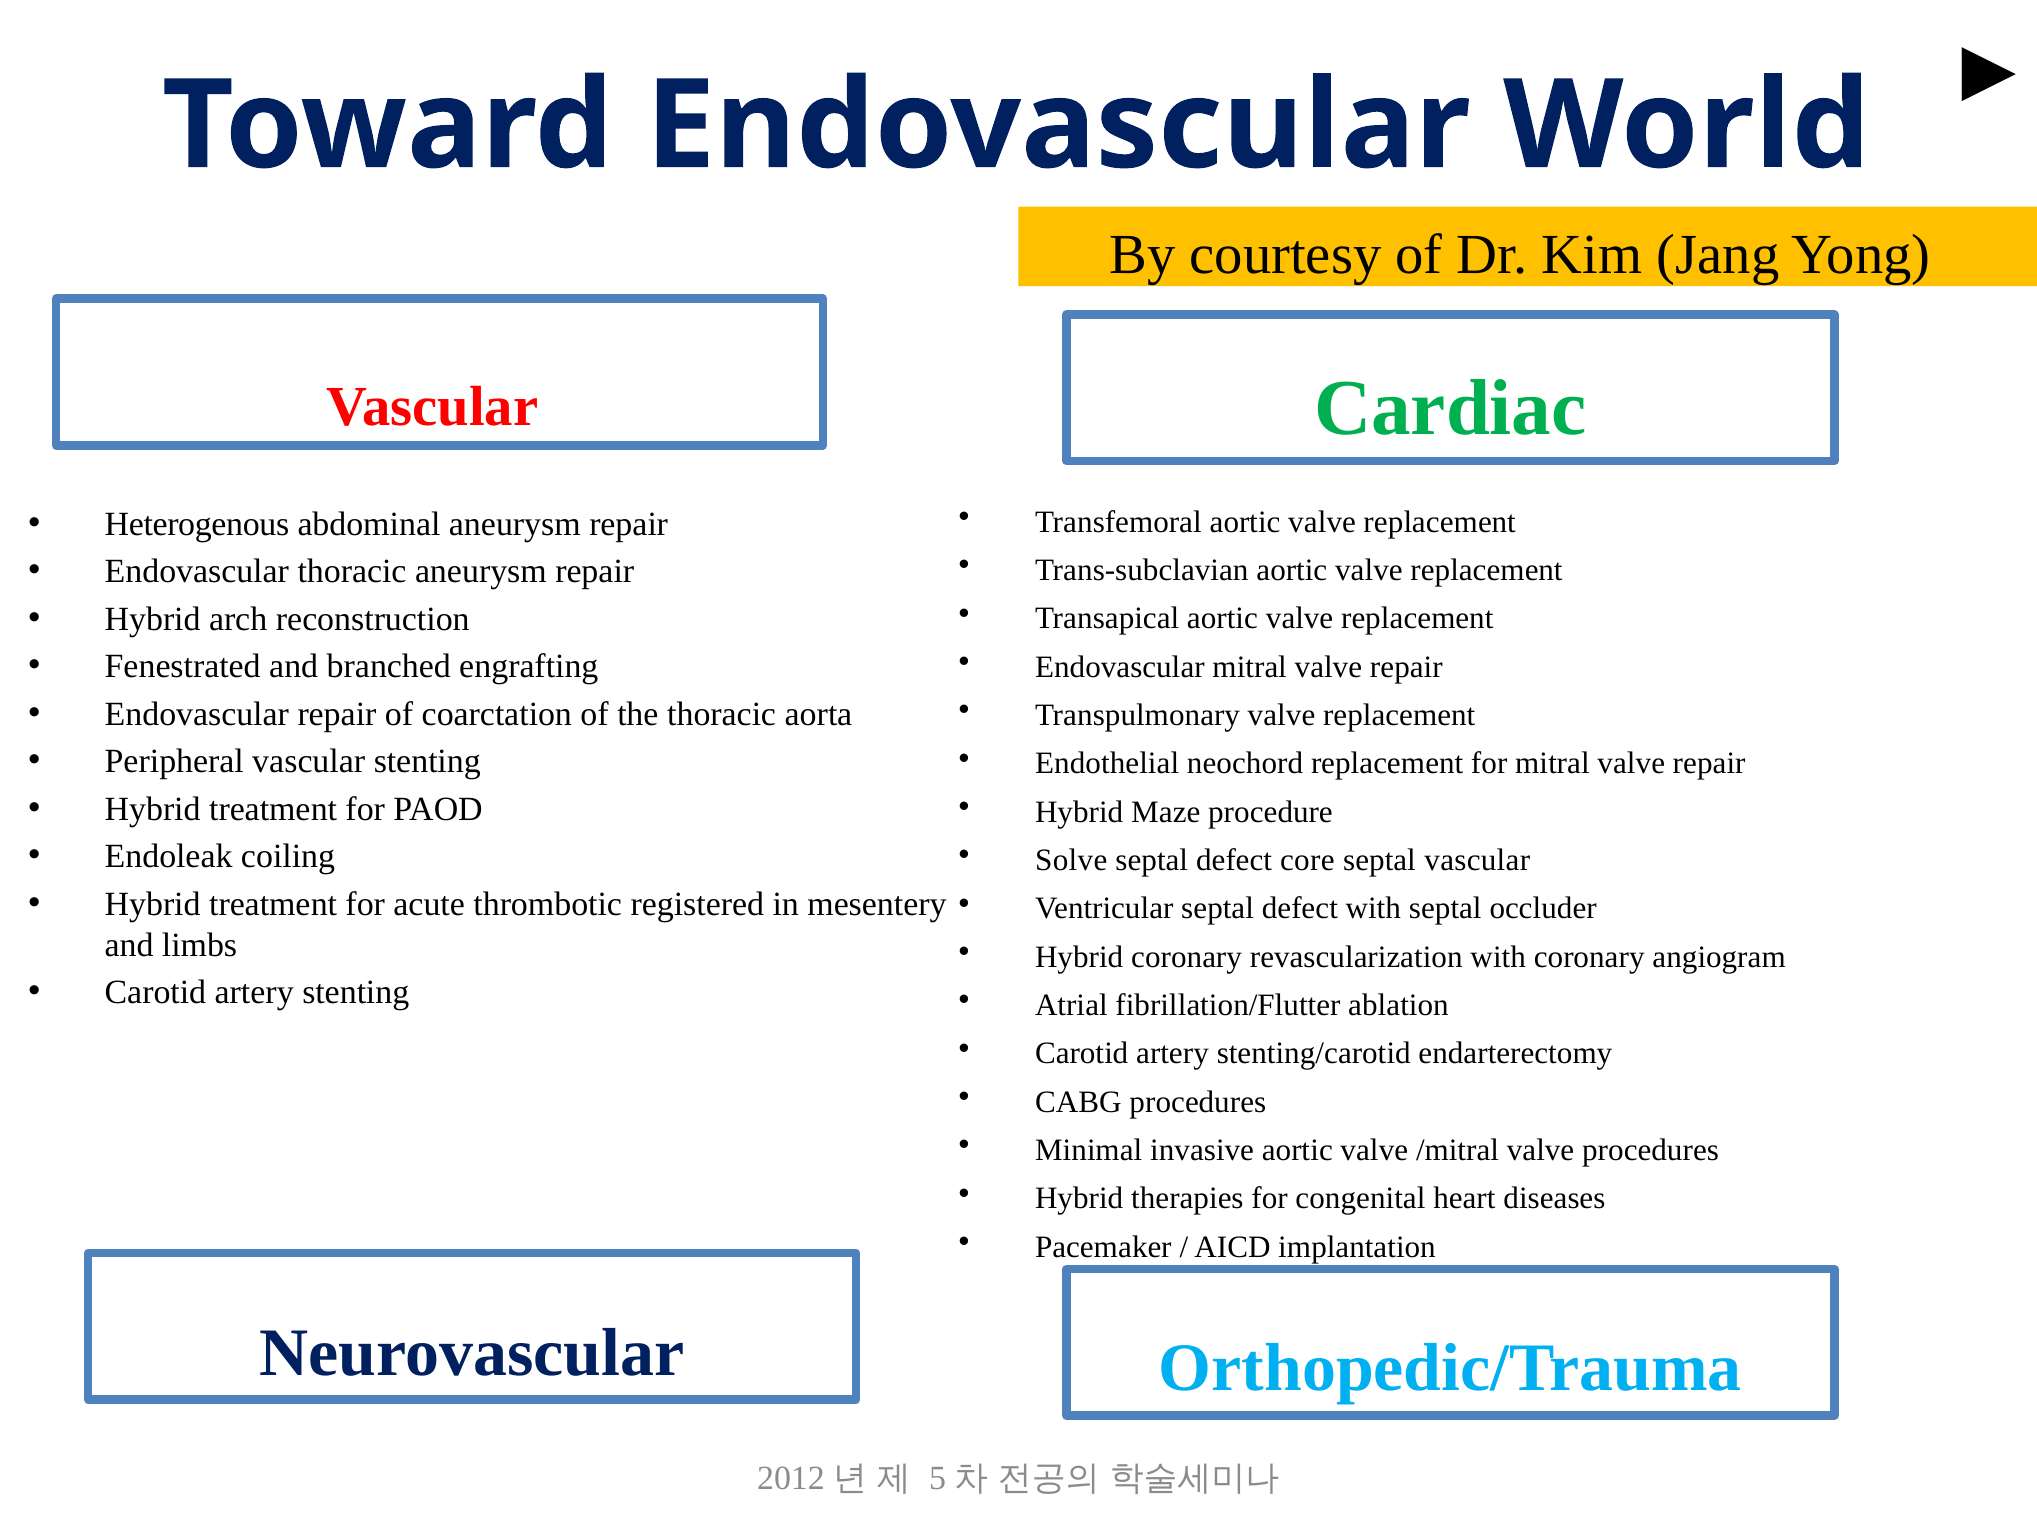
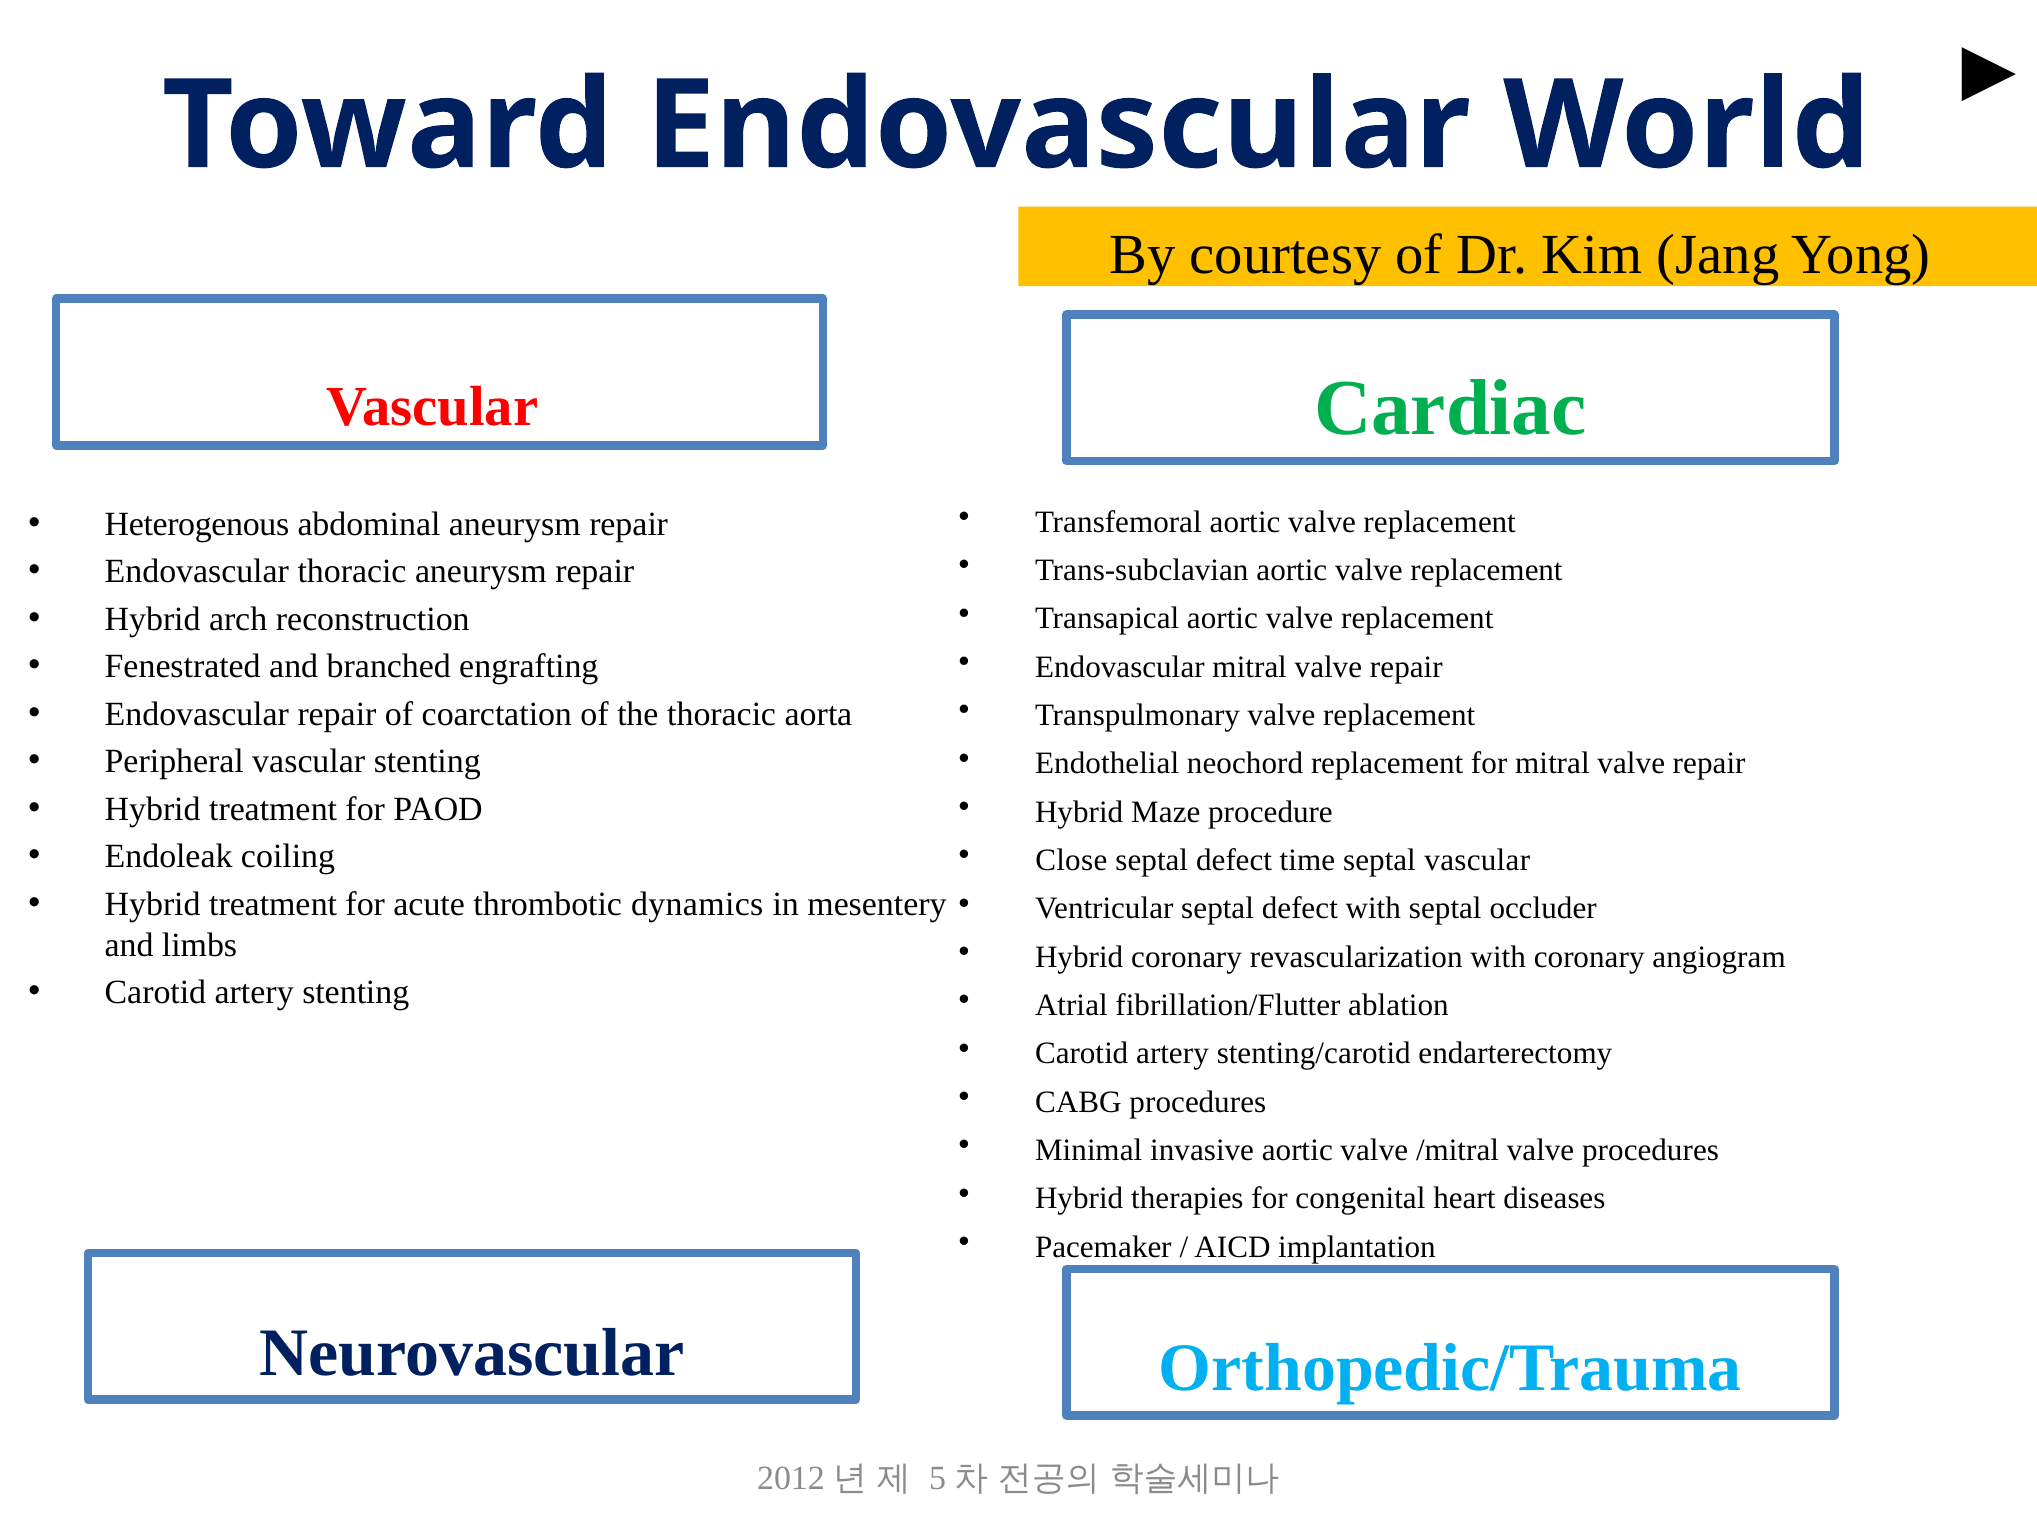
Solve: Solve -> Close (1071, 861)
core: core -> time (1307, 861)
registered: registered -> dynamics (697, 905)
